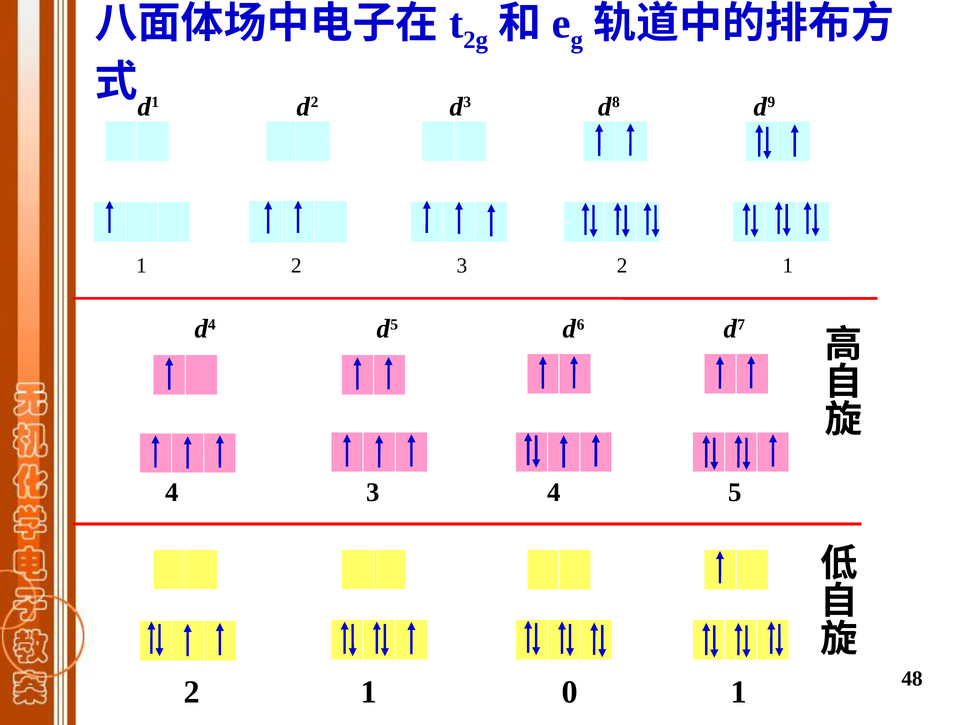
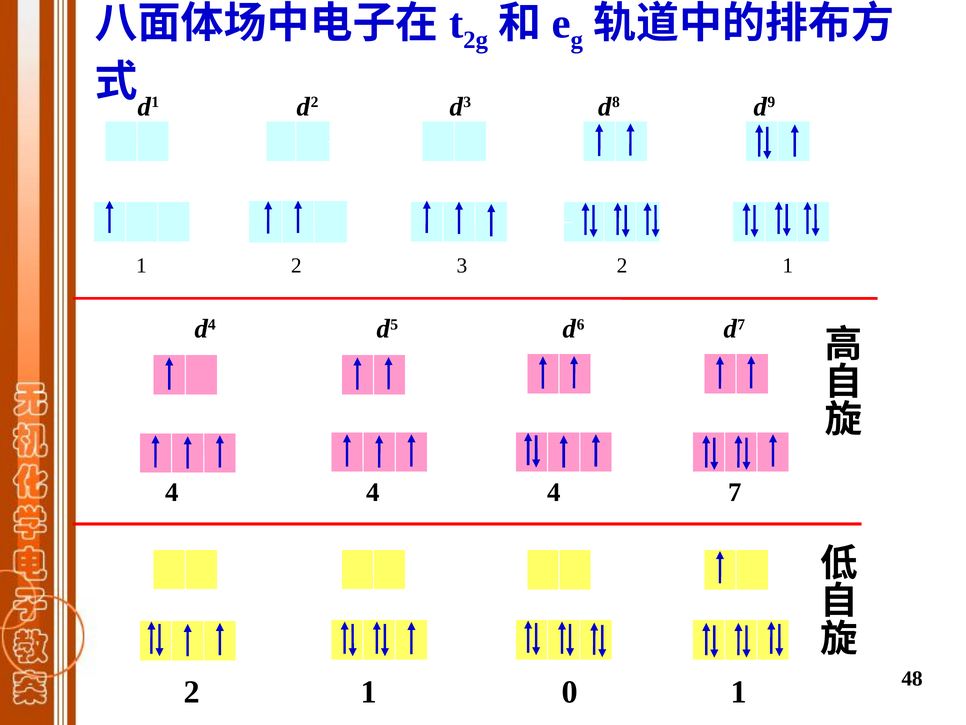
3: 3 -> 4 (373, 492)
5: 5 -> 7 (735, 492)
